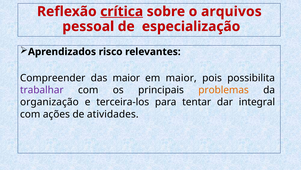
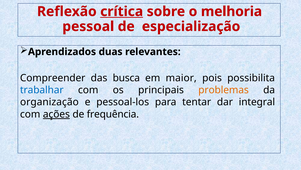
arquivos: arquivos -> melhoria (231, 11)
risco: risco -> duas (111, 52)
das maior: maior -> busca (126, 78)
trabalhar colour: purple -> blue (42, 90)
terceira-los: terceira-los -> pessoal-los (123, 102)
ações underline: none -> present (56, 114)
atividades: atividades -> frequência (113, 114)
